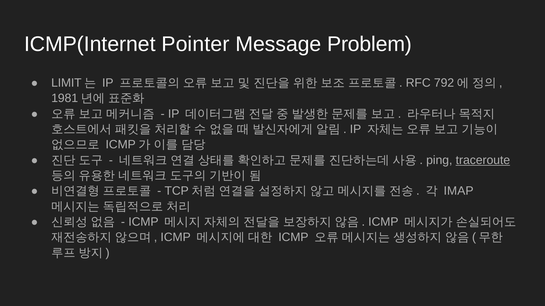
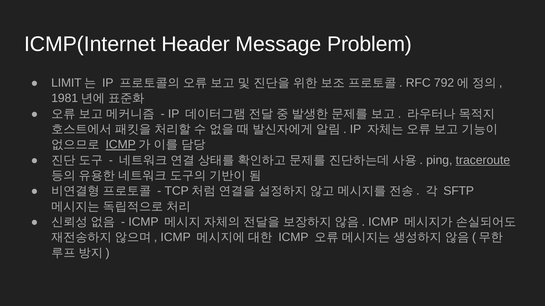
Pointer: Pointer -> Header (196, 44)
ICMP underline: none -> present (121, 145)
IMAP: IMAP -> SFTP (459, 191)
